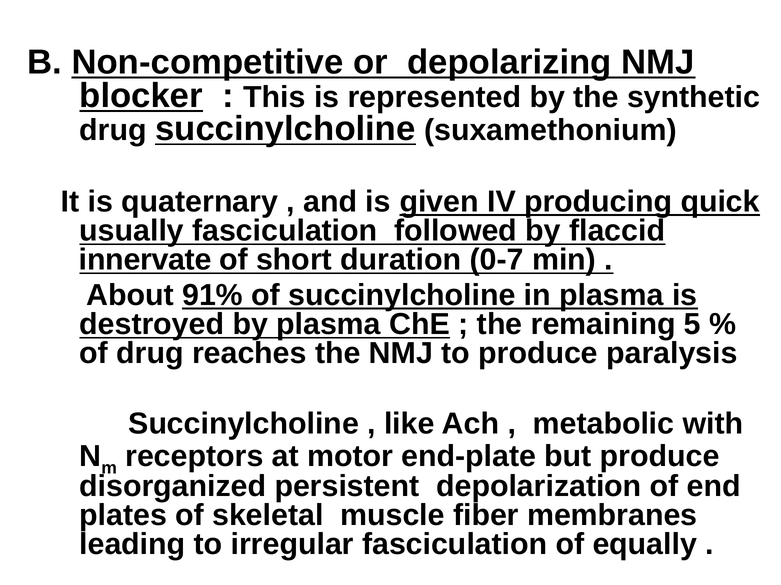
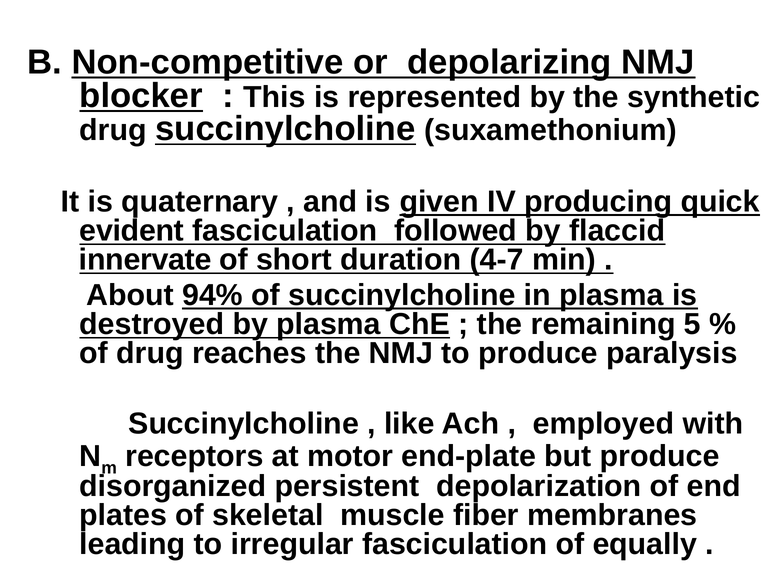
usually: usually -> evident (132, 231)
0-7: 0-7 -> 4-7 (497, 260)
91%: 91% -> 94% (213, 296)
metabolic: metabolic -> employed (603, 424)
